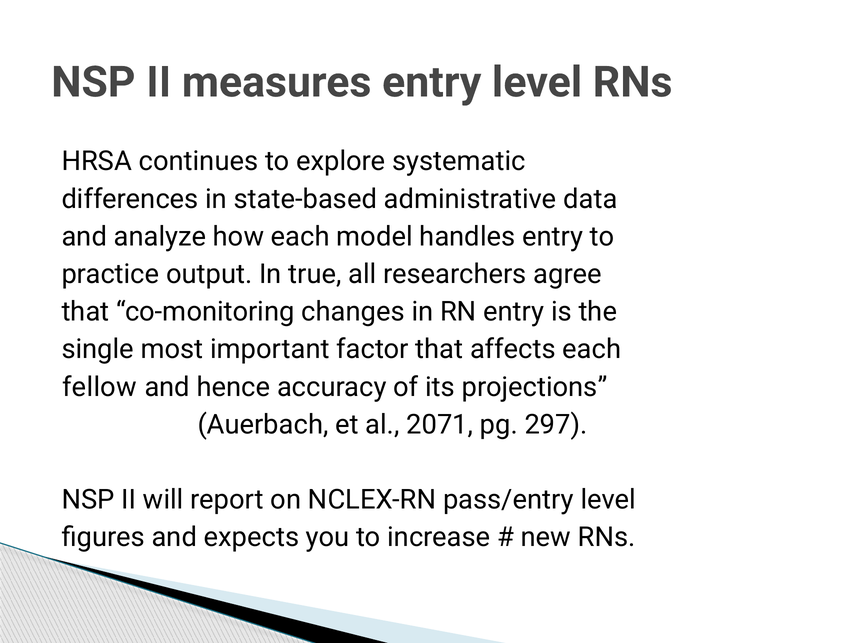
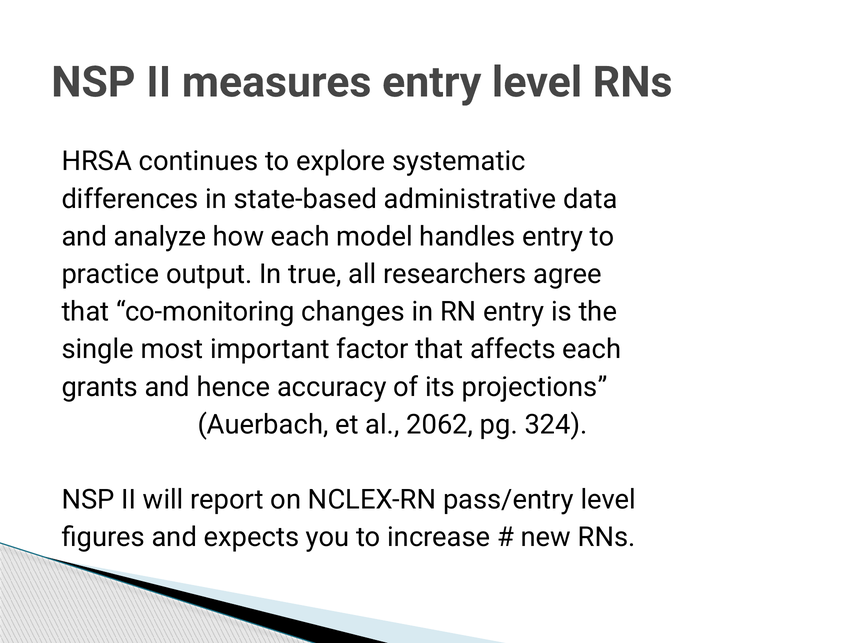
fellow: fellow -> grants (100, 387)
2071: 2071 -> 2062 (440, 424)
297: 297 -> 324 (556, 424)
